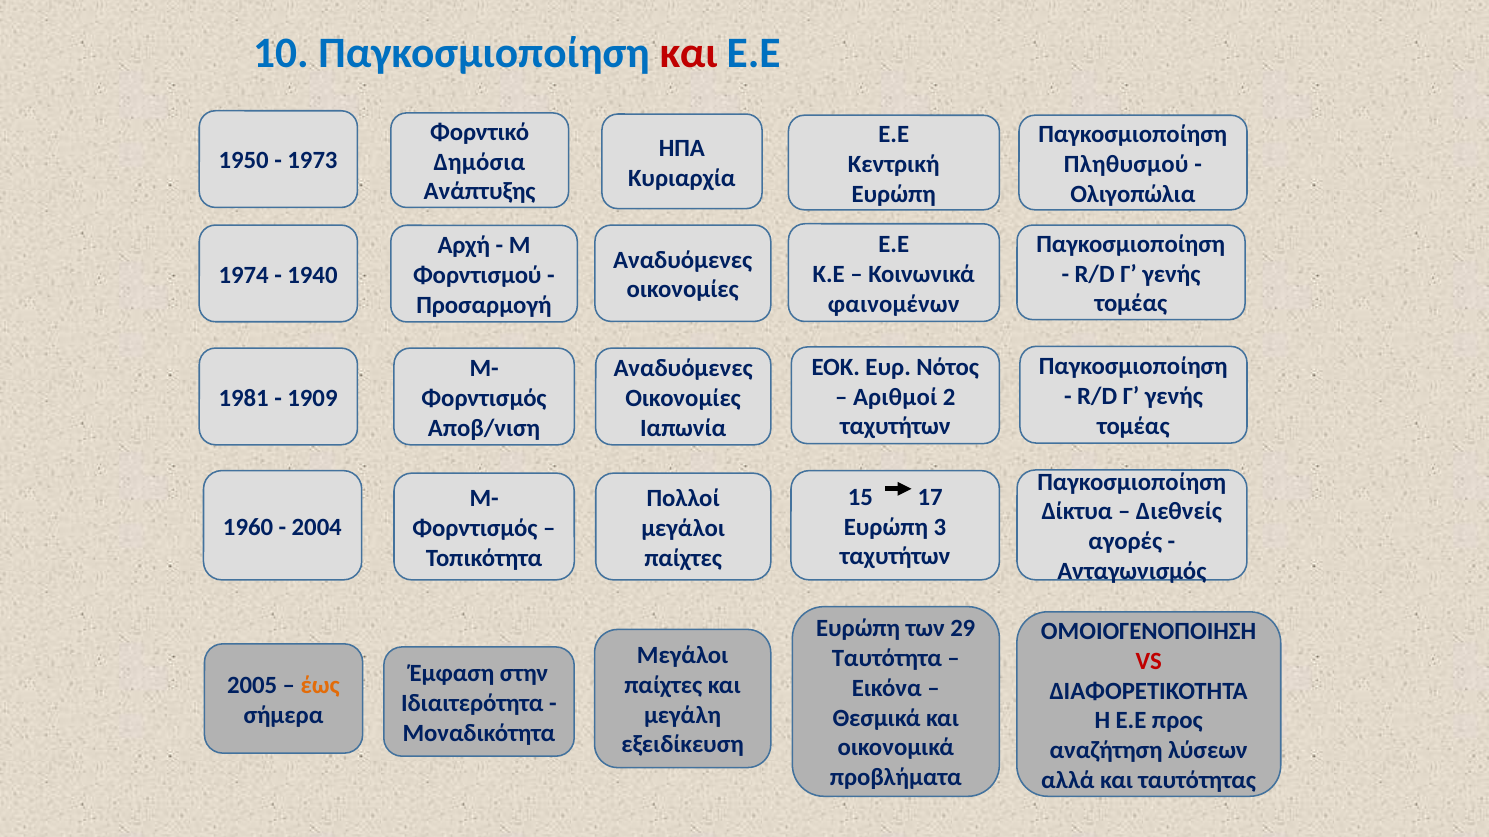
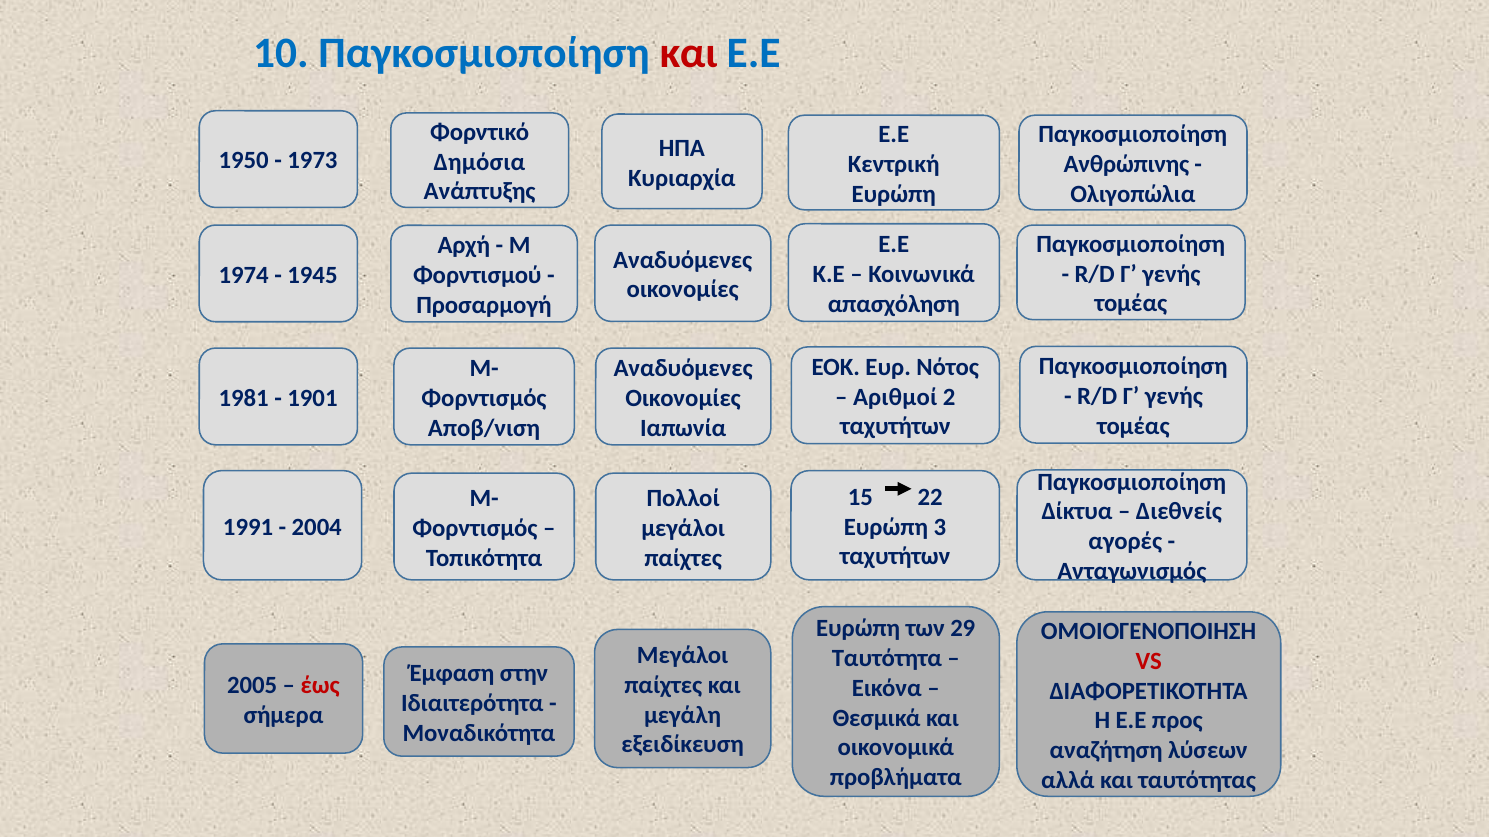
Πληθυσμού: Πληθυσμού -> Ανθρώπινης (1126, 164)
1940: 1940 -> 1945 (313, 275)
φαινομένων: φαινομένων -> απασχόληση (894, 304)
1909: 1909 -> 1901 (313, 398)
17: 17 -> 22 (930, 498)
1960: 1960 -> 1991 (248, 527)
έως colour: orange -> red (320, 686)
